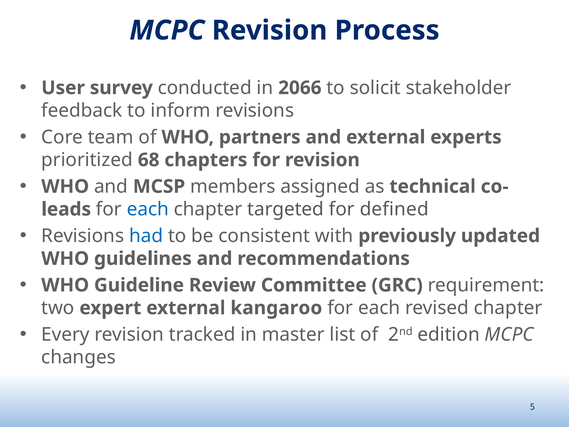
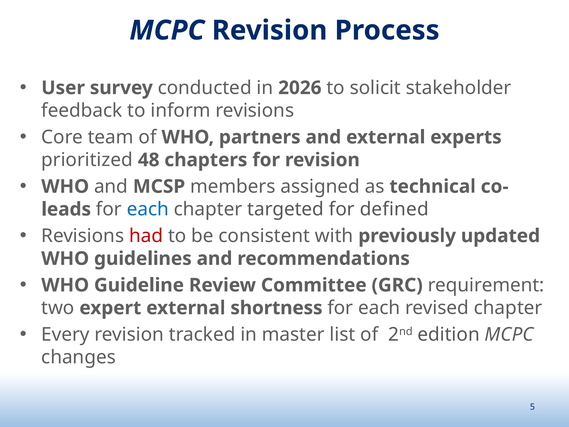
2066: 2066 -> 2026 (300, 88)
68: 68 -> 48 (149, 160)
had colour: blue -> red (146, 236)
kangaroo: kangaroo -> shortness (276, 308)
